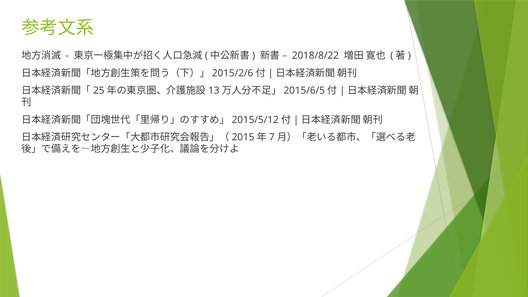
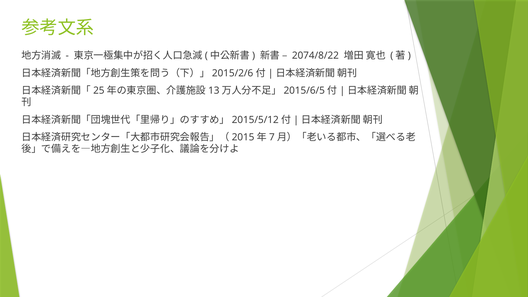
2018/8/22: 2018/8/22 -> 2074/8/22 (315, 56)
